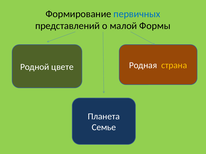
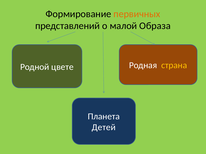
первичных colour: blue -> orange (137, 14)
Формы: Формы -> Образа (155, 26)
Семье: Семье -> Детей (104, 128)
